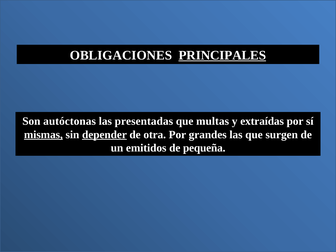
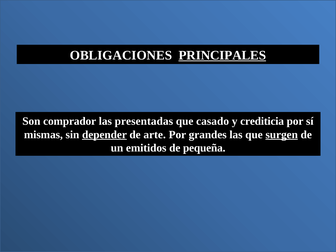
autóctonas: autóctonas -> comprador (70, 121)
multas: multas -> casado (213, 121)
extraídas: extraídas -> crediticia (262, 121)
mismas underline: present -> none (43, 135)
otra: otra -> arte (155, 135)
surgen underline: none -> present (282, 135)
